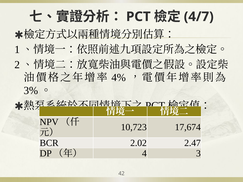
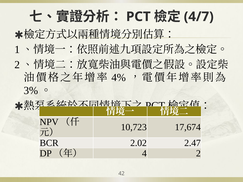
4 3: 3 -> 2 (198, 154)
